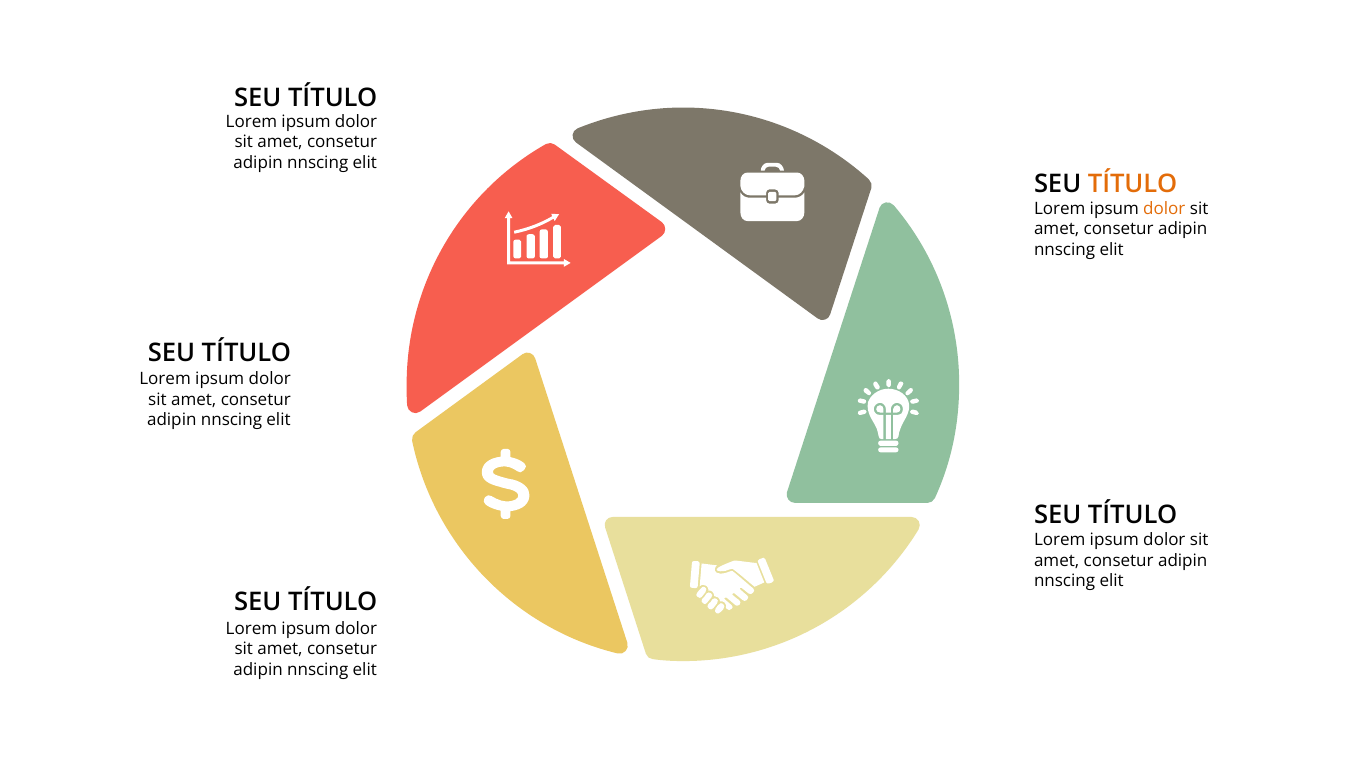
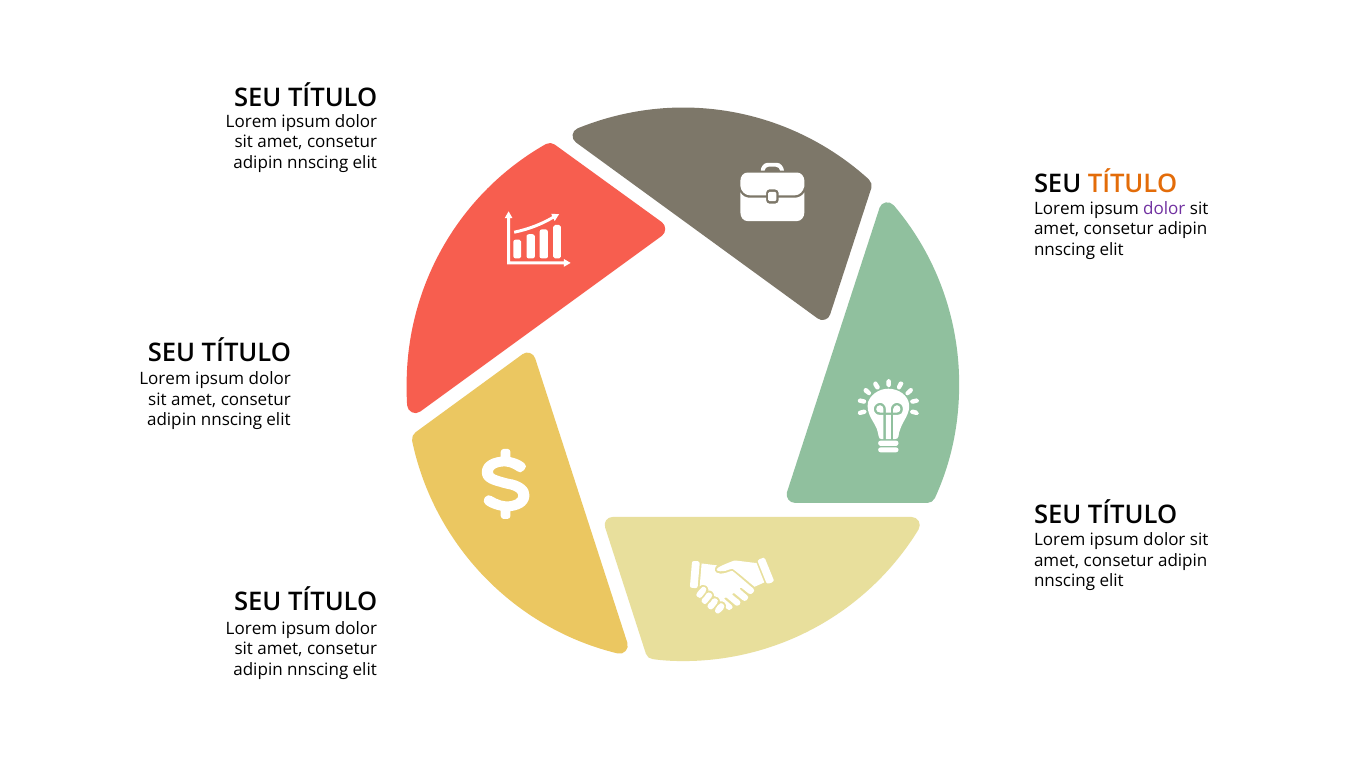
dolor colour: orange -> purple (1164, 208)
